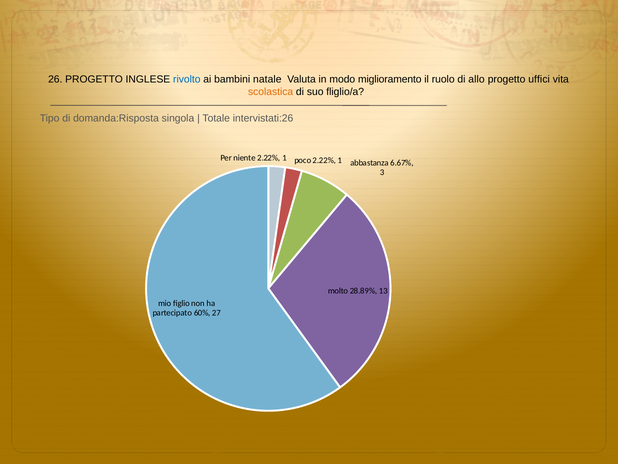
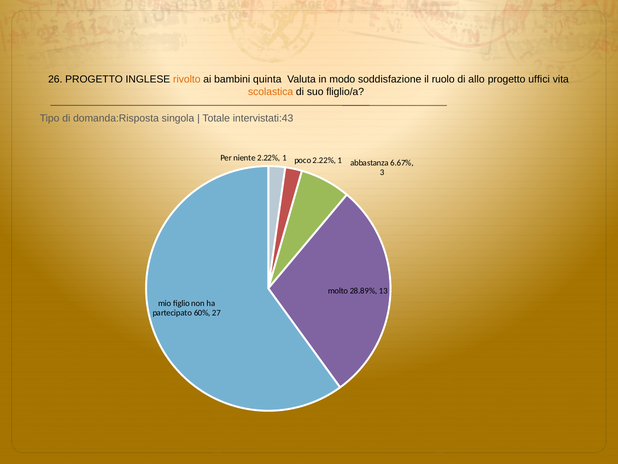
rivolto colour: blue -> orange (187, 79)
natale: natale -> quinta (267, 79)
miglioramento: miglioramento -> soddisfazione (390, 79)
intervistati:26: intervistati:26 -> intervistati:43 (263, 118)
